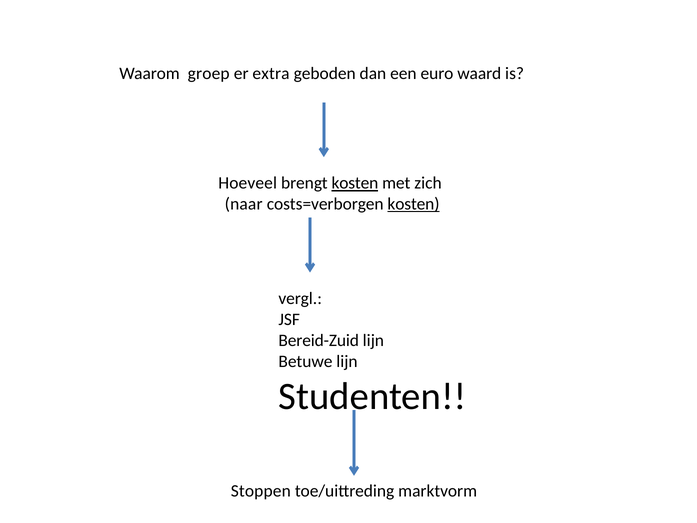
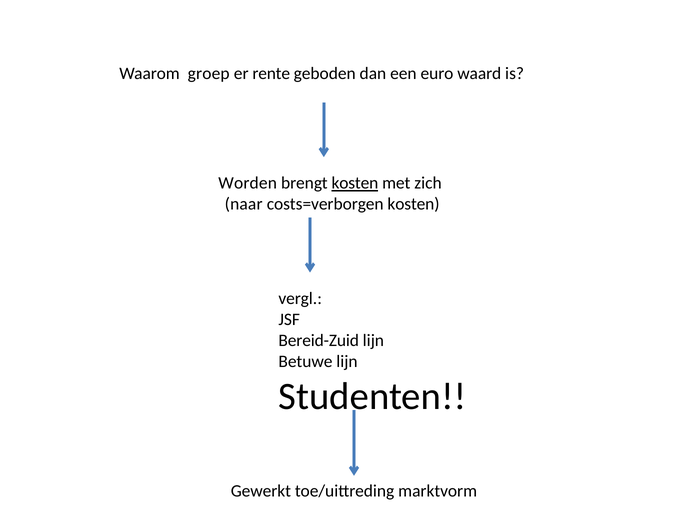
extra: extra -> rente (271, 73)
Hoeveel: Hoeveel -> Worden (248, 183)
kosten underline: present -> none (414, 204)
Stoppen: Stoppen -> Gewerkt (261, 491)
